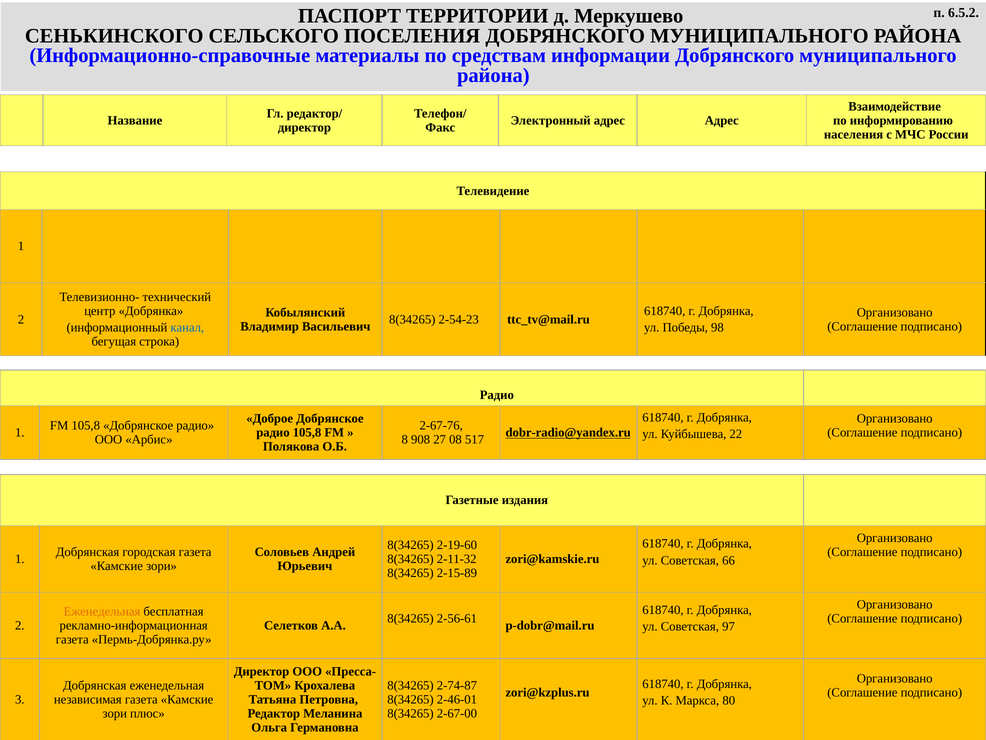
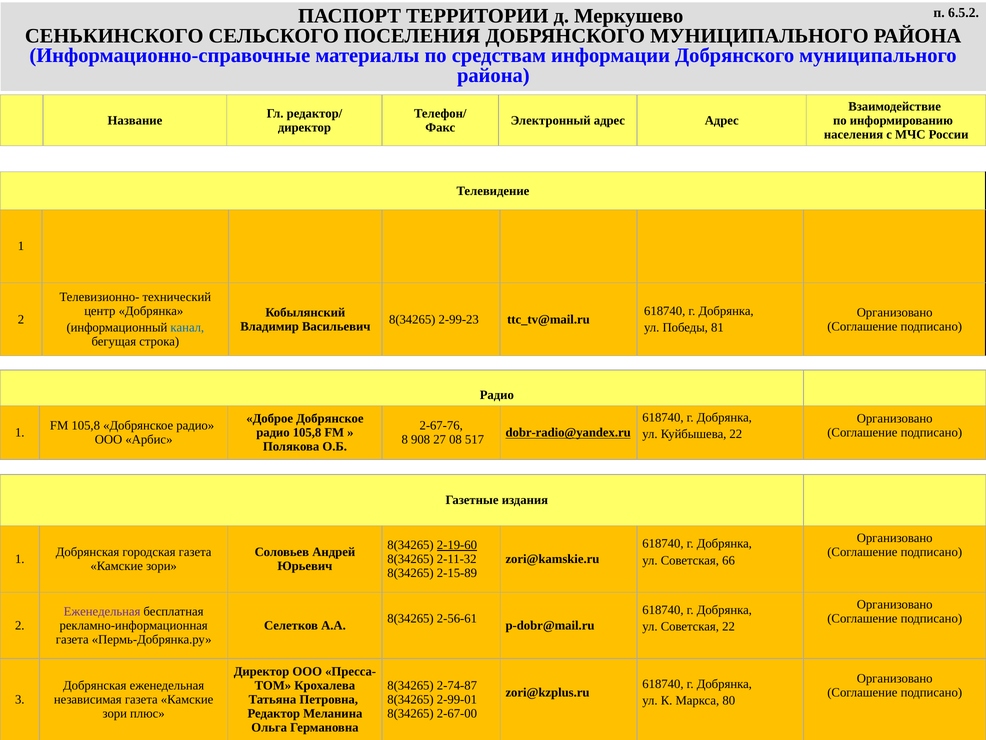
2-54-23: 2-54-23 -> 2-99-23 (459, 319)
98: 98 -> 81 (717, 327)
2-19-60 underline: none -> present (457, 545)
Еженедельная colour: orange -> purple (102, 611)
Советская 97: 97 -> 22 (729, 626)
2-46-01: 2-46-01 -> 2-99-01 (457, 699)
